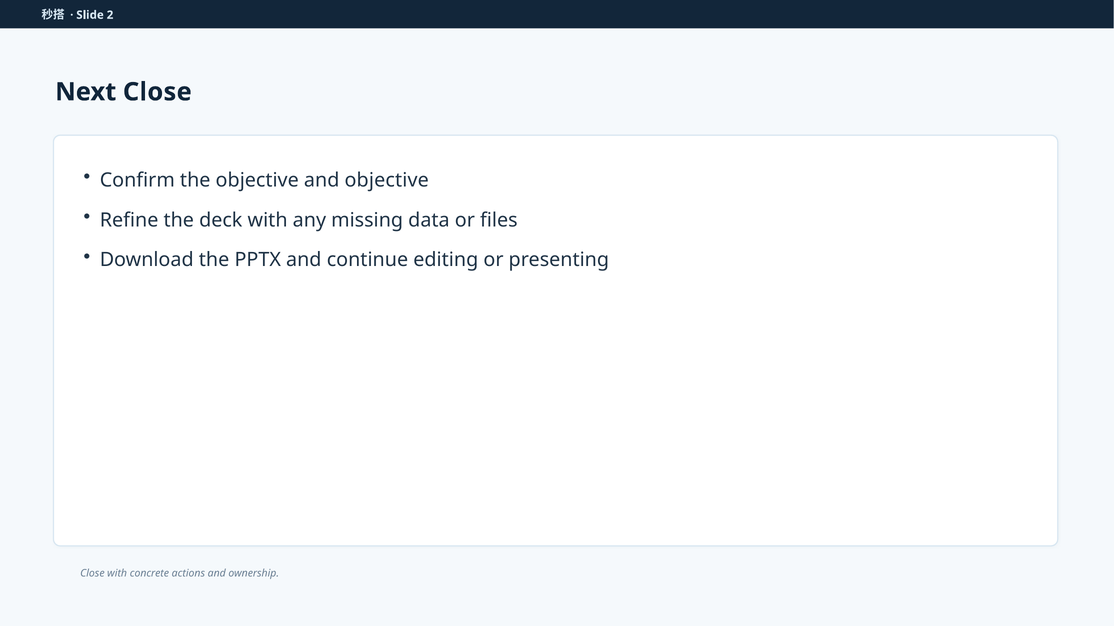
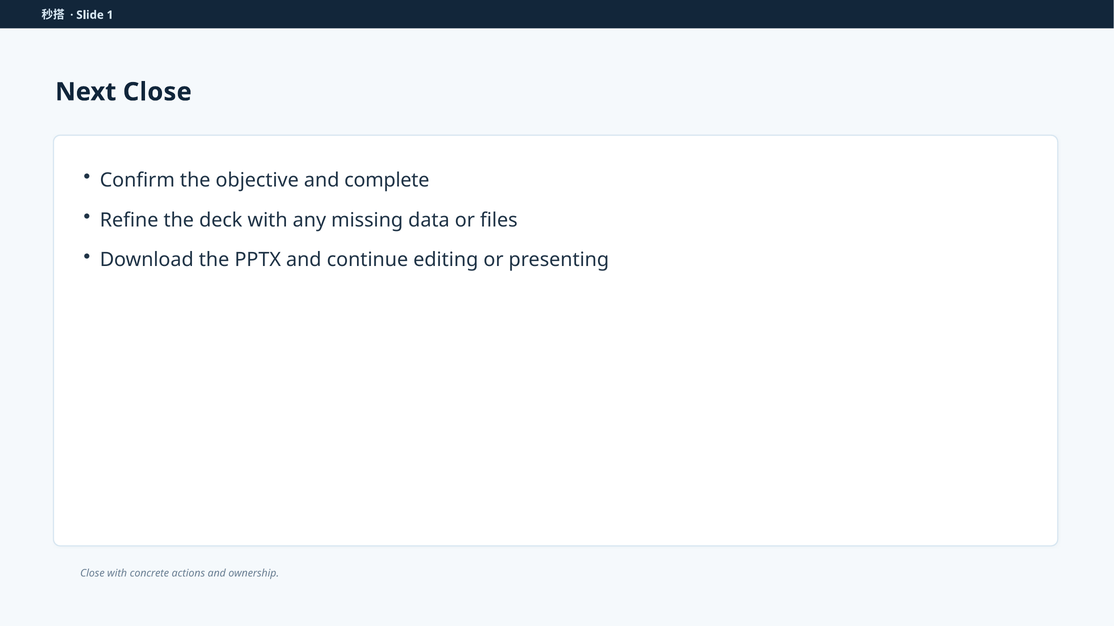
2: 2 -> 1 (110, 15)
and objective: objective -> complete (387, 180)
